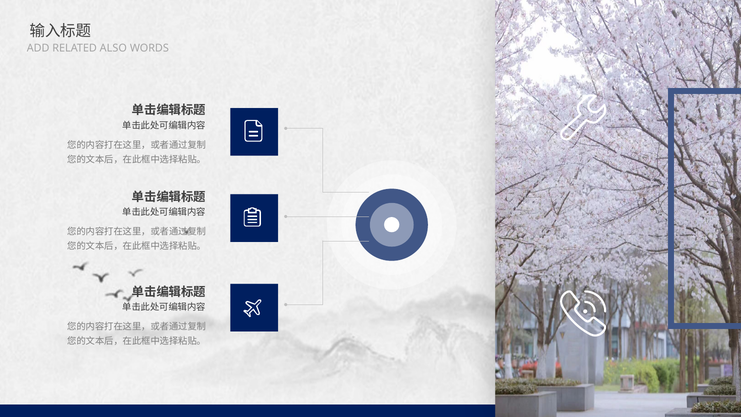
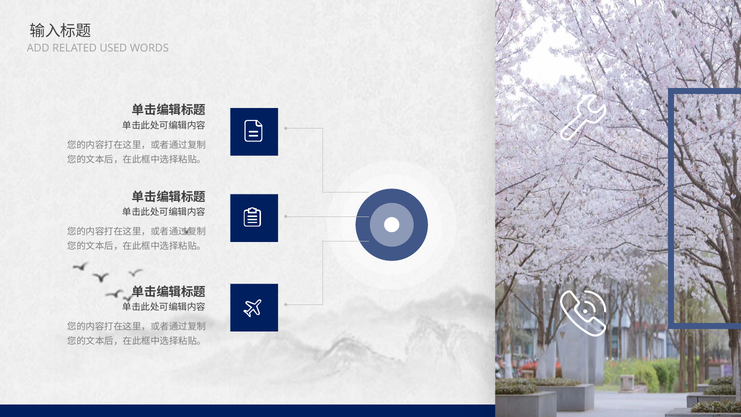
ALSO: ALSO -> USED (113, 48)
